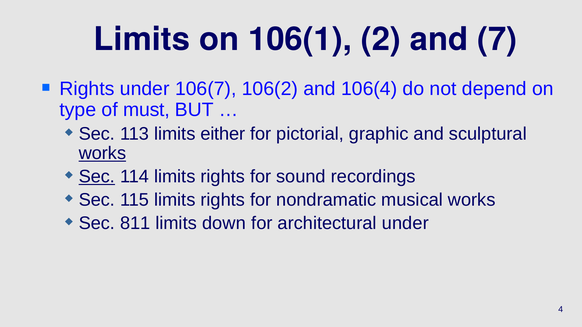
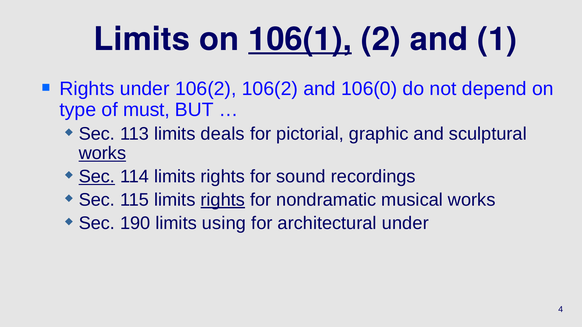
106(1 underline: none -> present (300, 39)
7: 7 -> 1 (497, 39)
under 106(7: 106(7 -> 106(2 (206, 89)
106(4: 106(4 -> 106(0 (369, 89)
either: either -> deals (223, 134)
rights underline: none -> present (223, 200)
811: 811 -> 190 (135, 223)
down: down -> using (224, 223)
